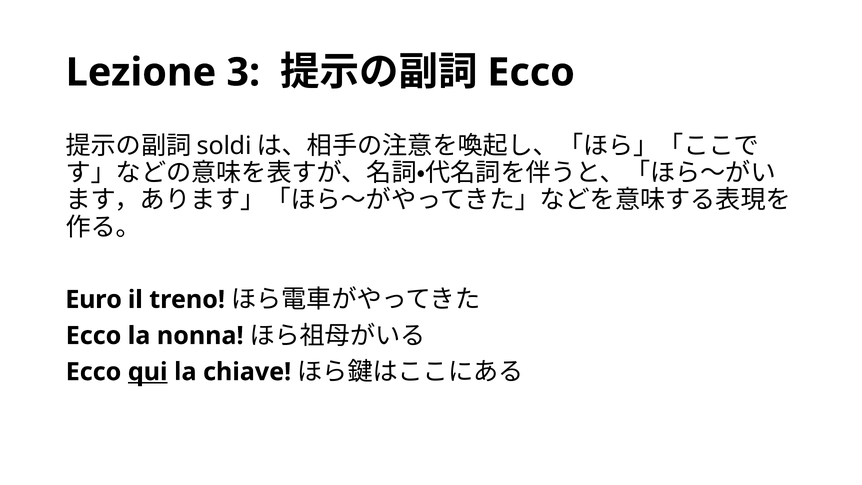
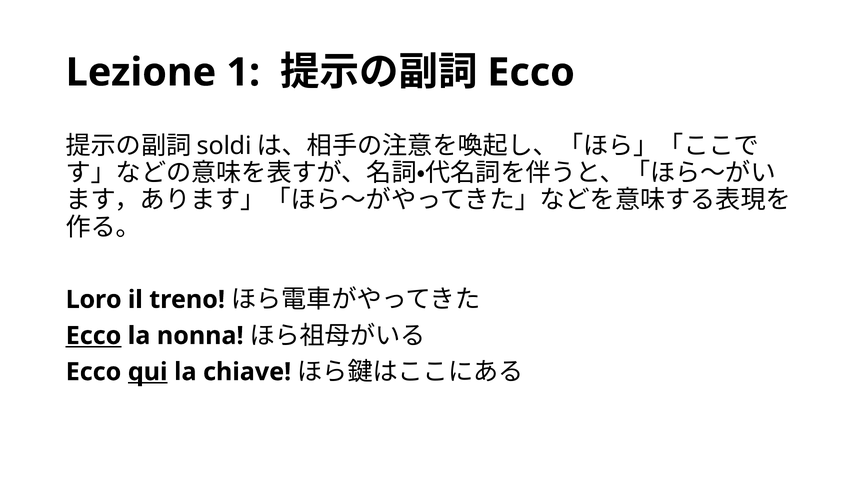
3: 3 -> 1 (243, 72)
Euro: Euro -> Loro (94, 299)
Ecco underline: none -> present (94, 336)
